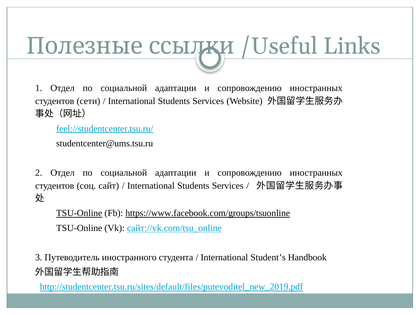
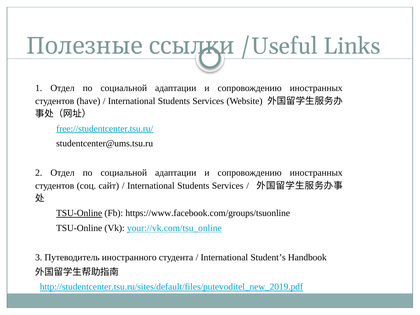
сети: сети -> have (88, 101)
feel://studentcenter.tsu.ru/: feel://studentcenter.tsu.ru/ -> free://studentcenter.tsu.ru/ (105, 129)
https://www.facebook.com/groups/tsuonline underline: present -> none (208, 213)
сайт://vk.com/tsu_online: сайт://vk.com/tsu_online -> your://vk.com/tsu_online (174, 228)
